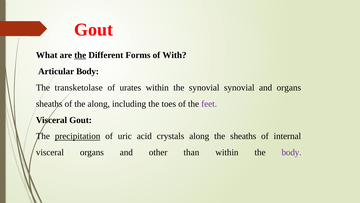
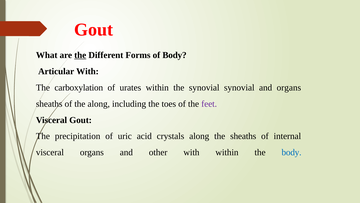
of With: With -> Body (175, 55)
Articular Body: Body -> With (87, 71)
transketolase: transketolase -> carboxylation (79, 87)
precipitation underline: present -> none (78, 136)
other than: than -> with (191, 152)
body colour: purple -> blue (292, 152)
